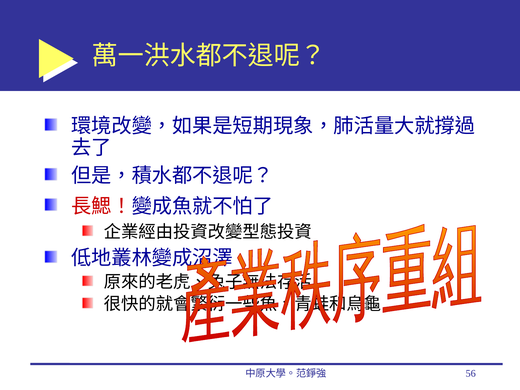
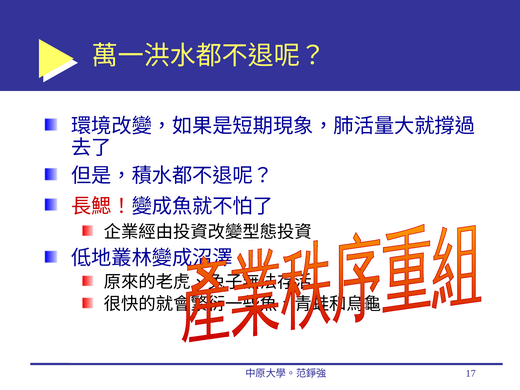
56: 56 -> 17 (471, 373)
